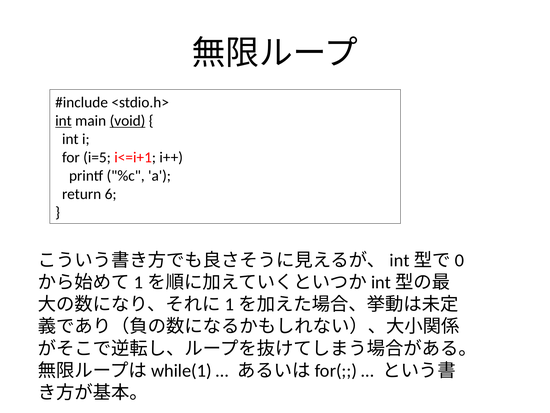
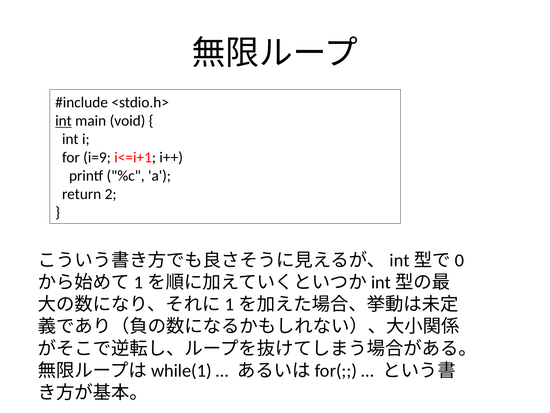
void underline: present -> none (128, 121)
i=5: i=5 -> i=9 (97, 157)
6: 6 -> 2 (111, 194)
